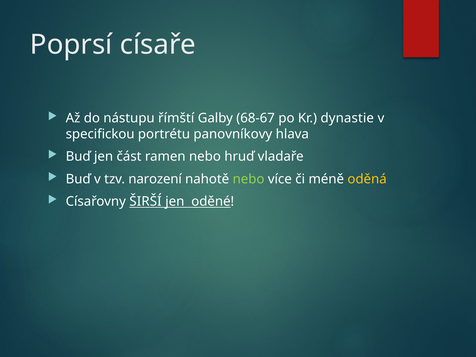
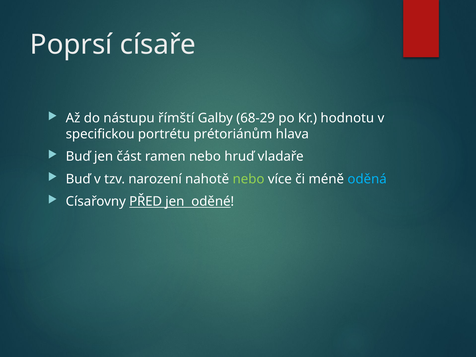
68-67: 68-67 -> 68-29 (256, 118)
dynastie: dynastie -> hodnotu (347, 118)
panovníkovy: panovníkovy -> prétoriánům (233, 134)
oděná colour: yellow -> light blue (367, 179)
ŠIRŠÍ: ŠIRŠÍ -> PŘED (146, 201)
